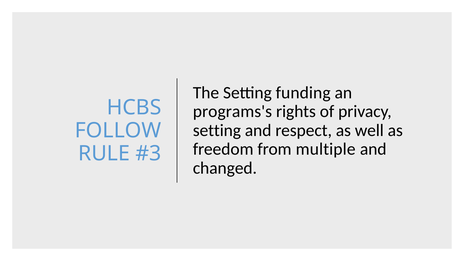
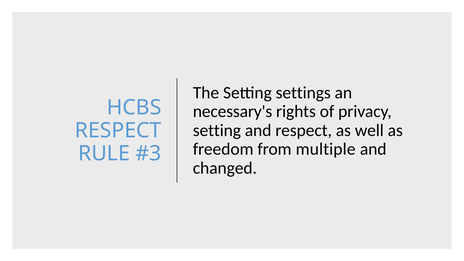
funding: funding -> settings (303, 93)
programs's: programs's -> necessary's (233, 112)
FOLLOW: FOLLOW -> RESPECT (118, 130)
